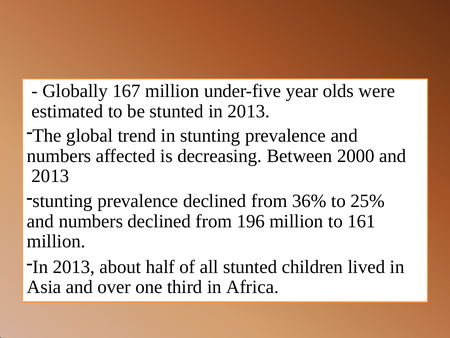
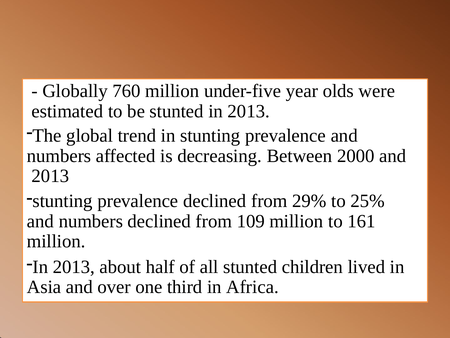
167: 167 -> 760 (127, 91)
36%: 36% -> 29% (309, 201)
196: 196 -> 109 (251, 221)
